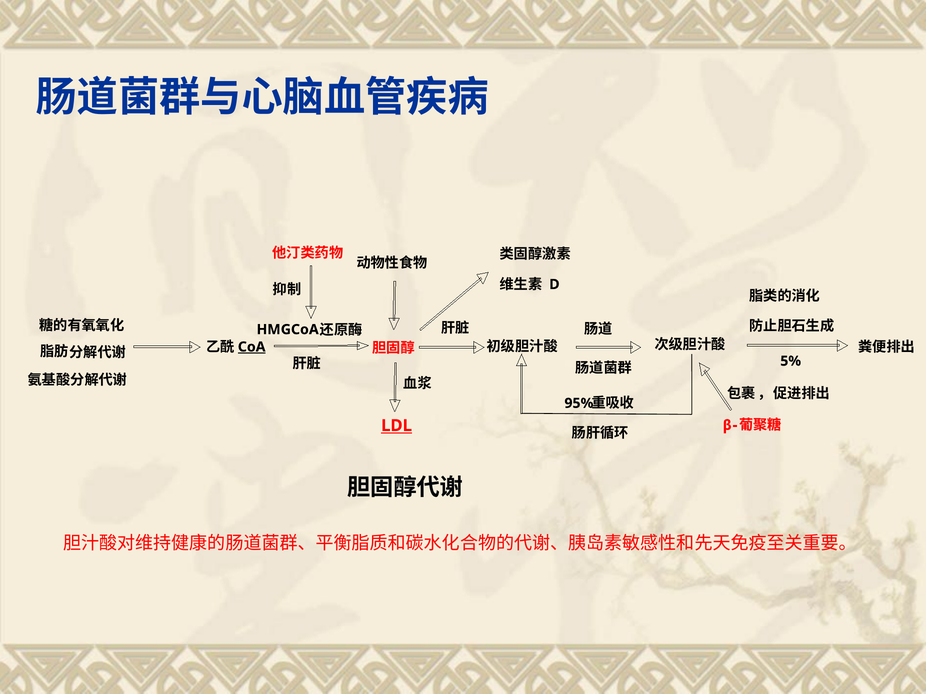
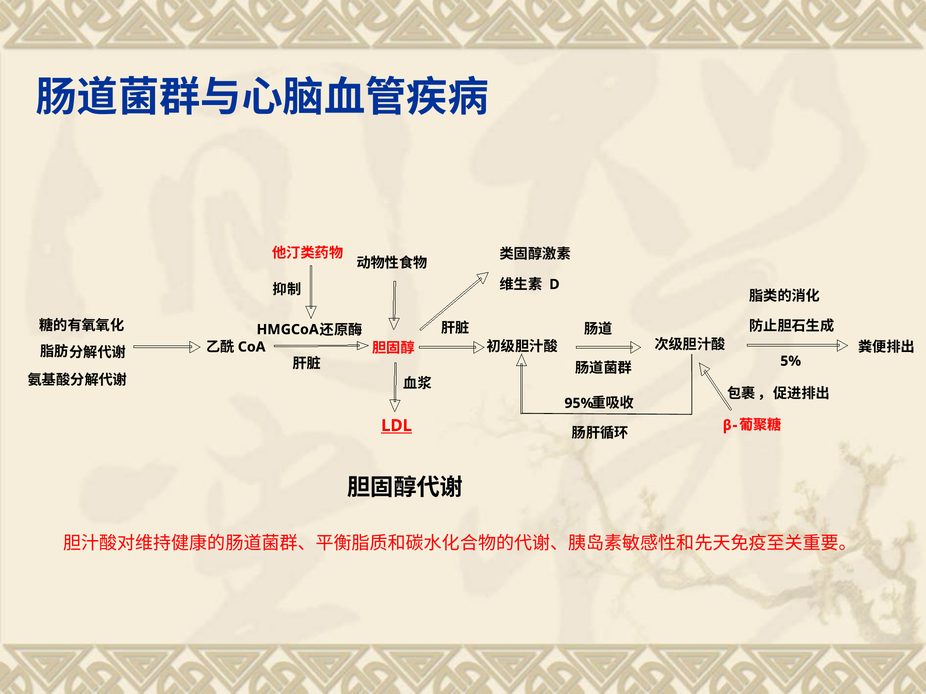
CoA underline: present -> none (252, 347)
